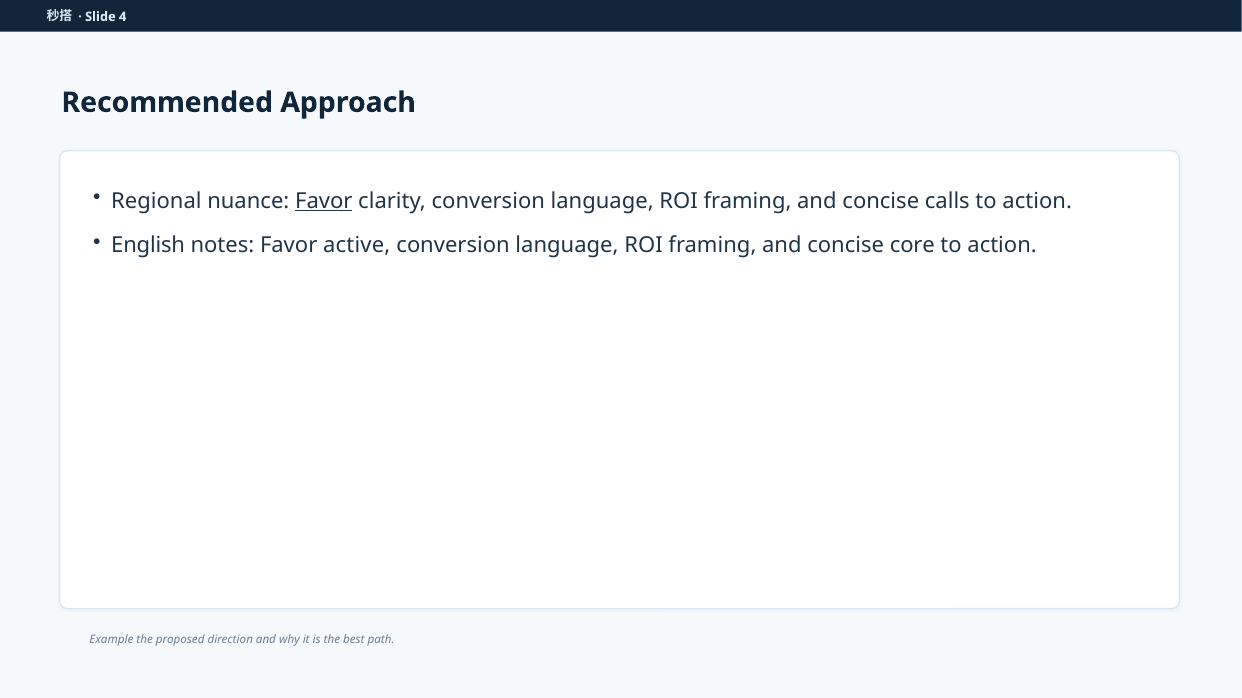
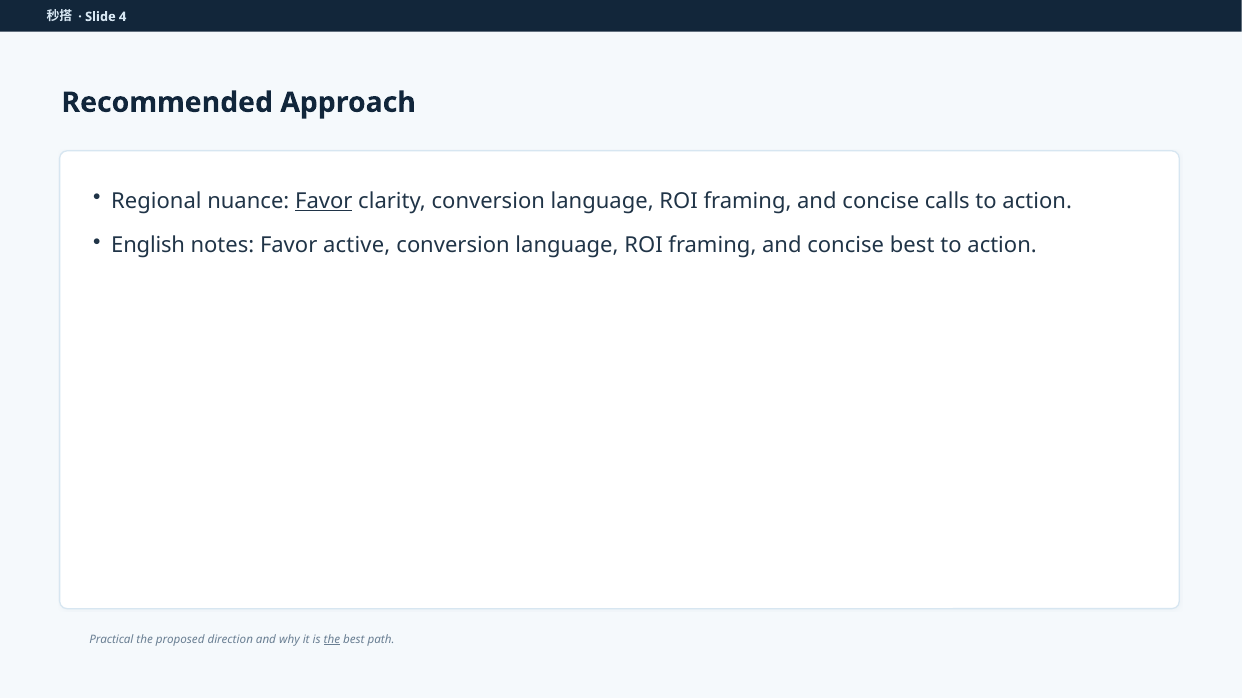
concise core: core -> best (912, 246)
Example: Example -> Practical (111, 640)
the underline: none -> present (332, 640)
